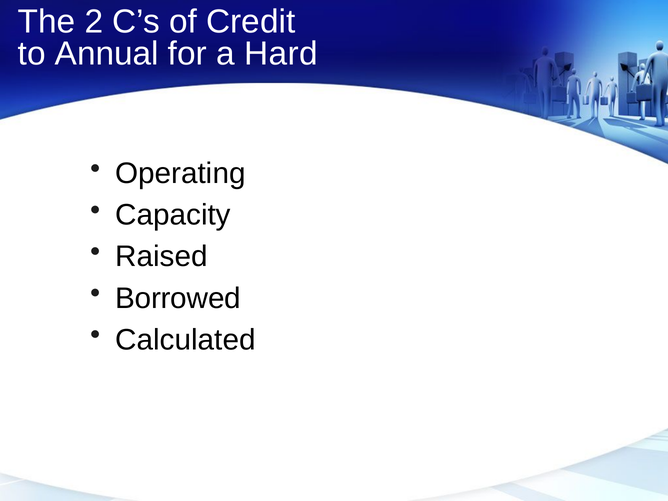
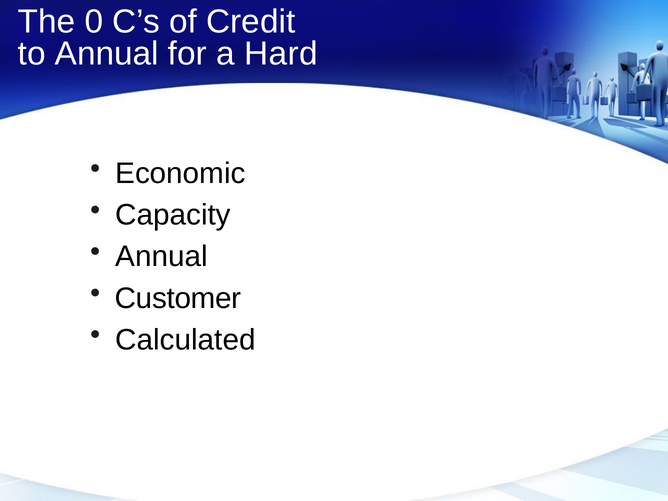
2: 2 -> 0 (94, 22)
Operating: Operating -> Economic (180, 174)
Raised: Raised -> Annual (161, 257)
Borrowed: Borrowed -> Customer (178, 298)
